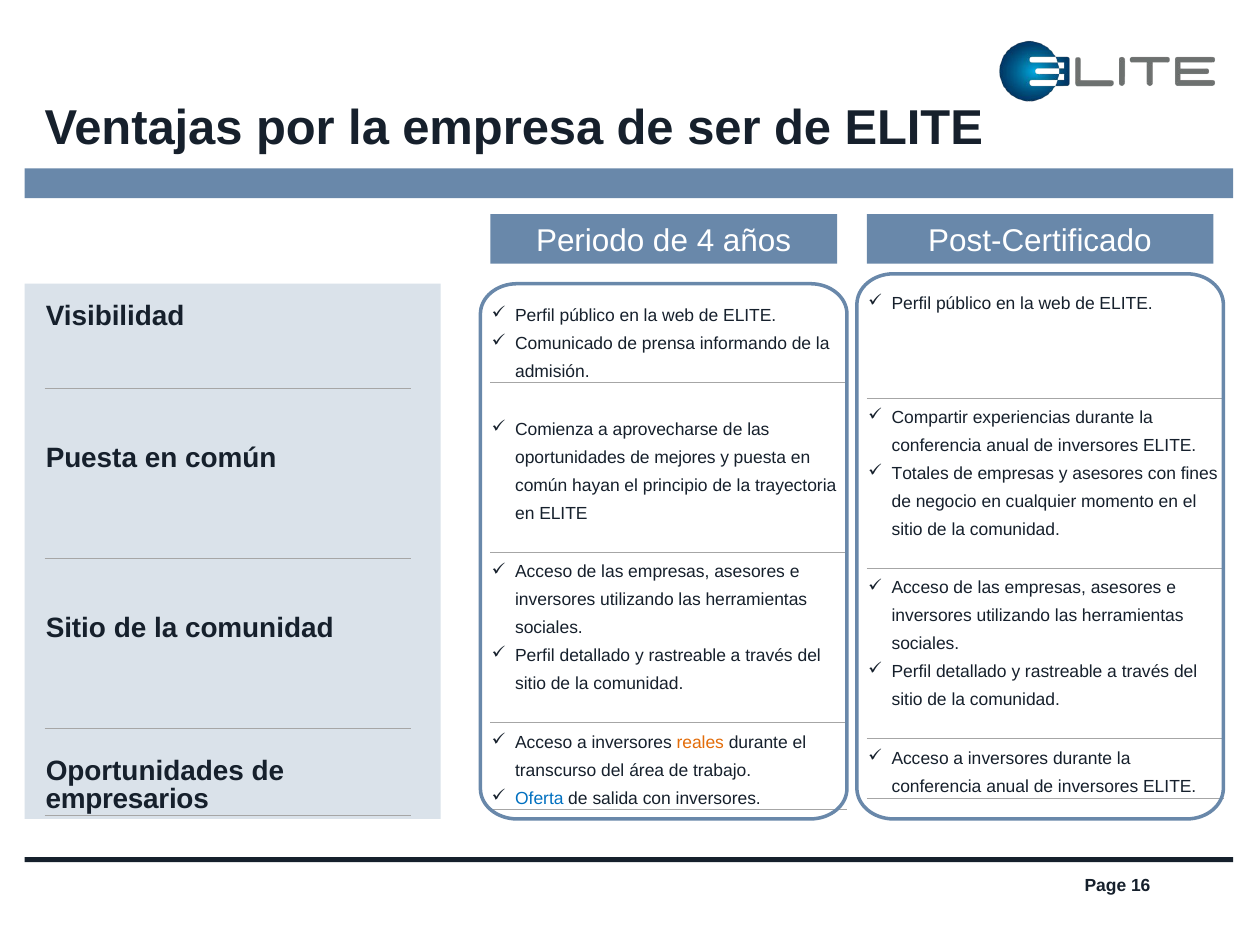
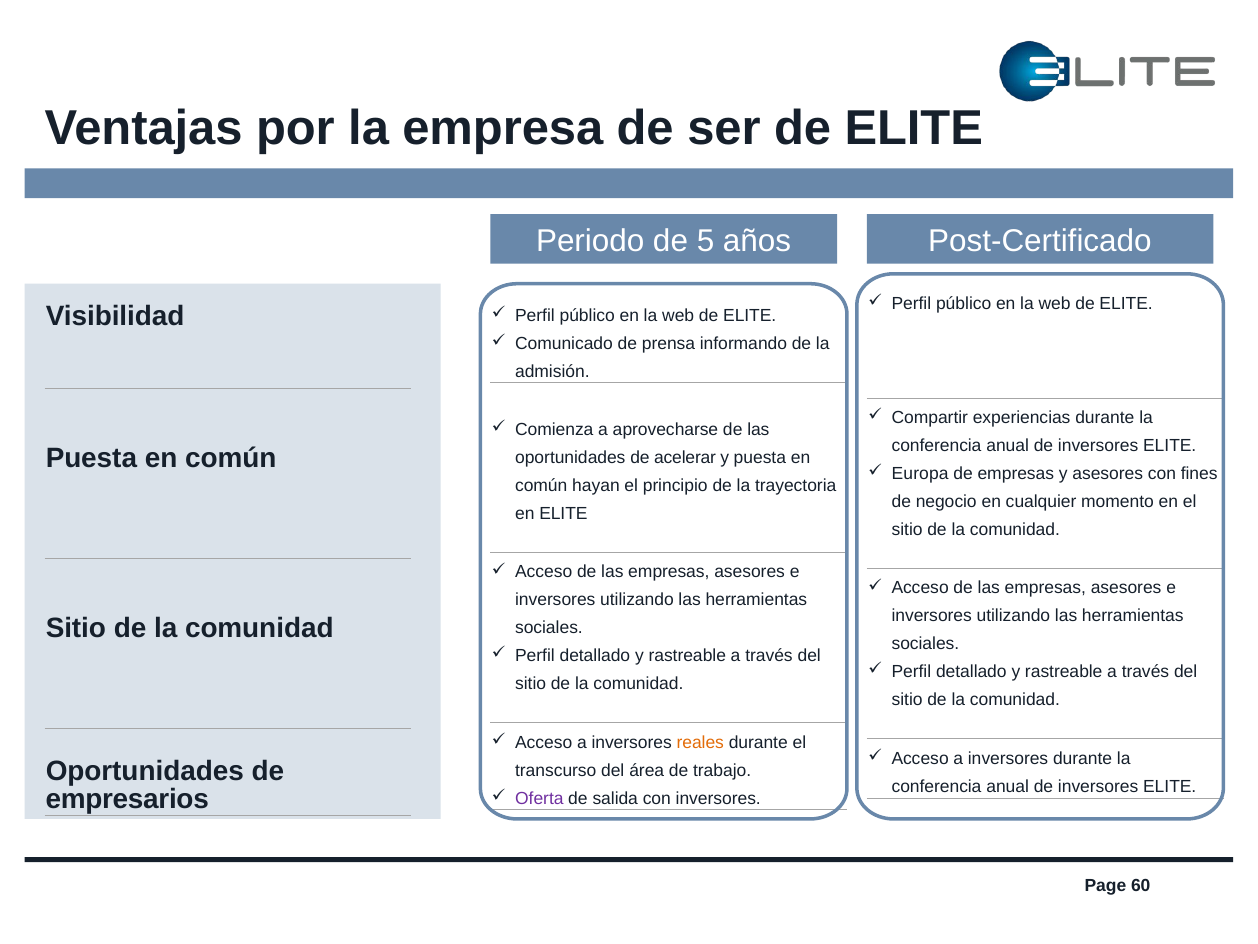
4: 4 -> 5 (706, 241)
mejores: mejores -> acelerar (685, 457)
Totales: Totales -> Europa (920, 473)
Oferta colour: blue -> purple (539, 798)
16: 16 -> 60 (1141, 885)
